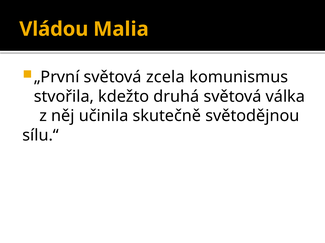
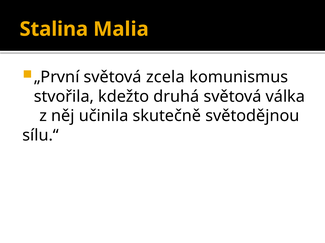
Vládou: Vládou -> Stalina (54, 29)
